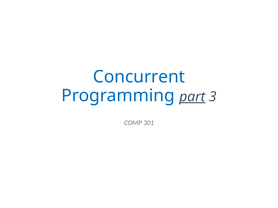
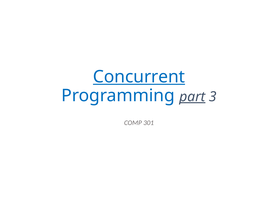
Concurrent underline: none -> present (139, 77)
